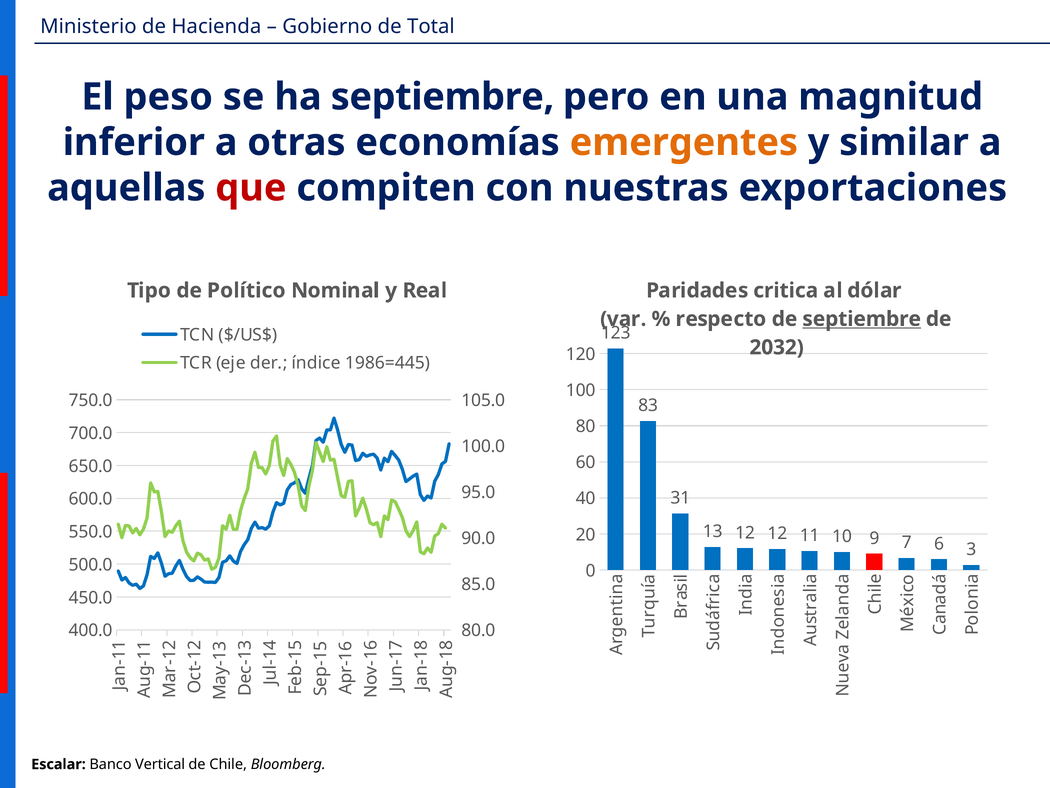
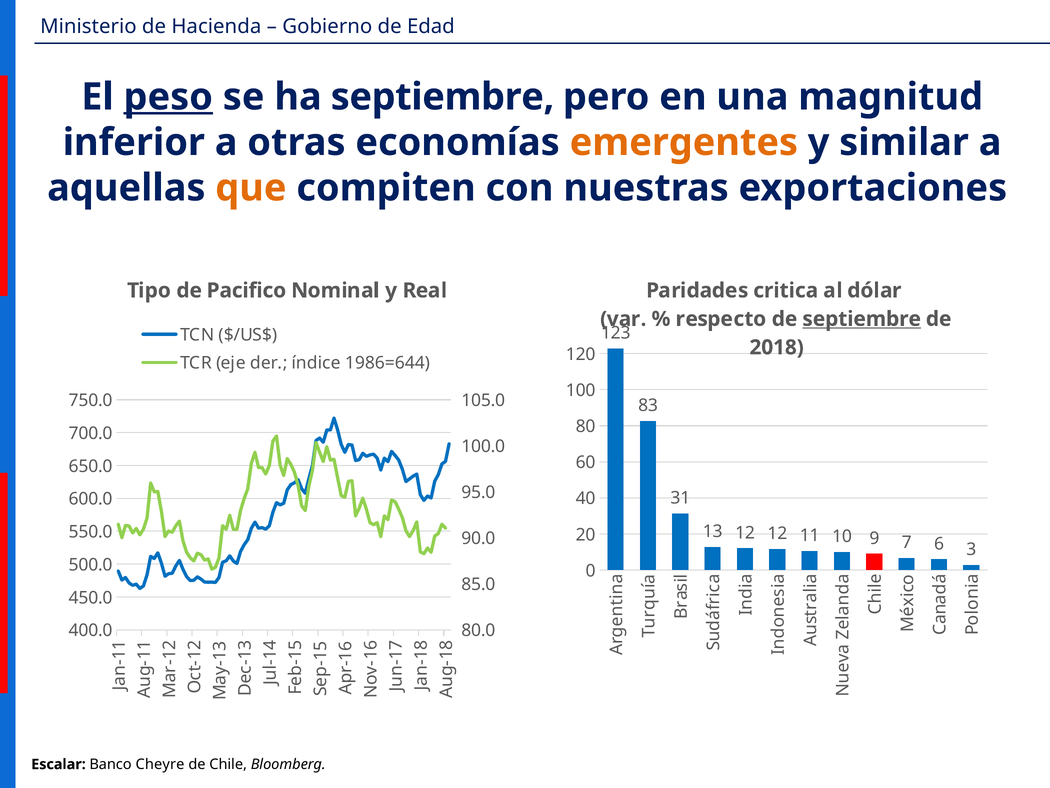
Total: Total -> Edad (431, 26)
peso underline: none -> present (168, 97)
que colour: red -> orange (251, 188)
Político: Político -> Pacifico (246, 290)
2032: 2032 -> 2018 (777, 347)
1986=445: 1986=445 -> 1986=644 (387, 363)
Vertical: Vertical -> Cheyre (160, 764)
